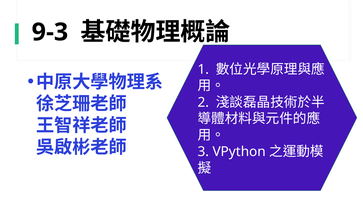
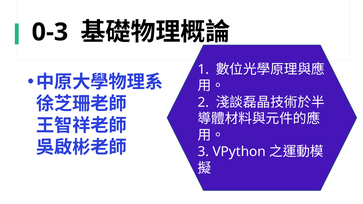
9-3: 9-3 -> 0-3 (50, 32)
